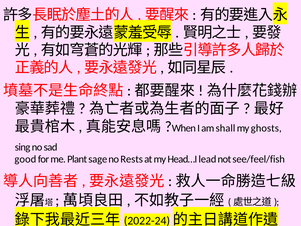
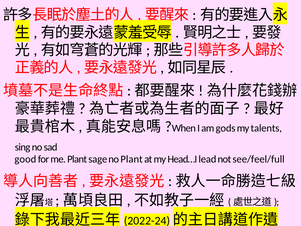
shall: shall -> gods (226, 128)
ghosts: ghosts -> talents (266, 128)
no Rests: Rests -> Plant (132, 159)
see/feel/fish: see/feel/fish -> see/feel/full (259, 159)
